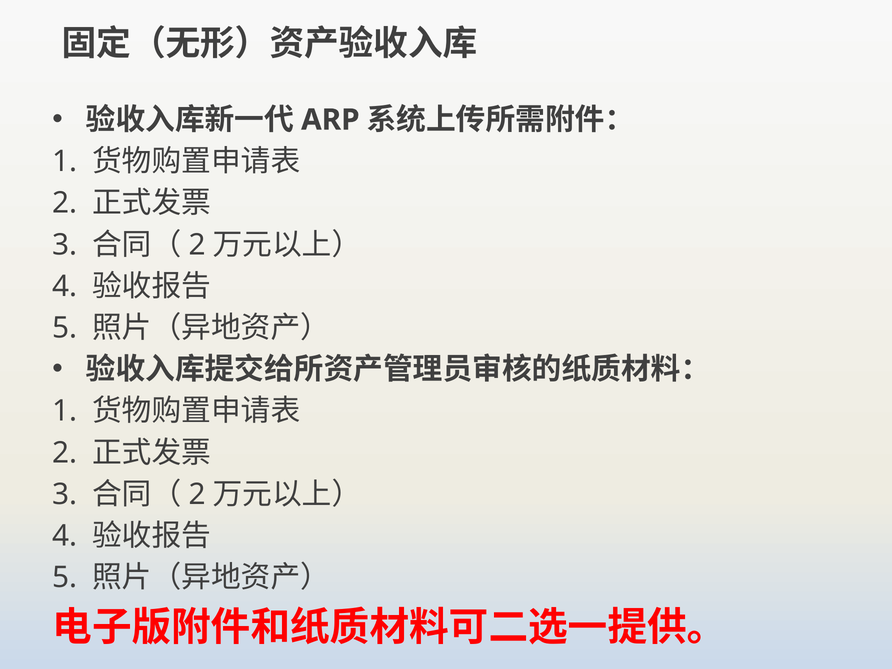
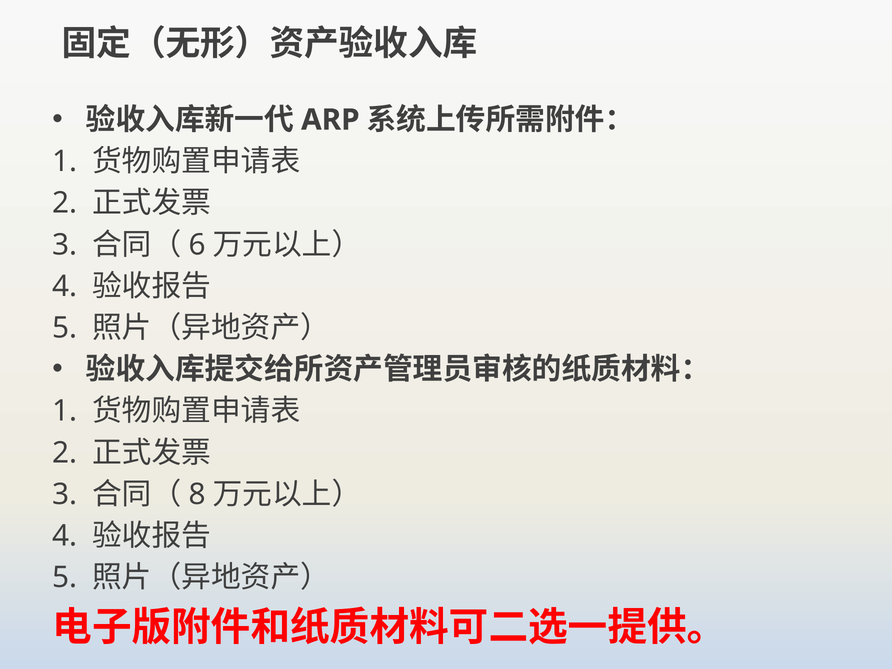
2: 2 -> 6 (197, 245)
2: 2 -> 8 (197, 494)
